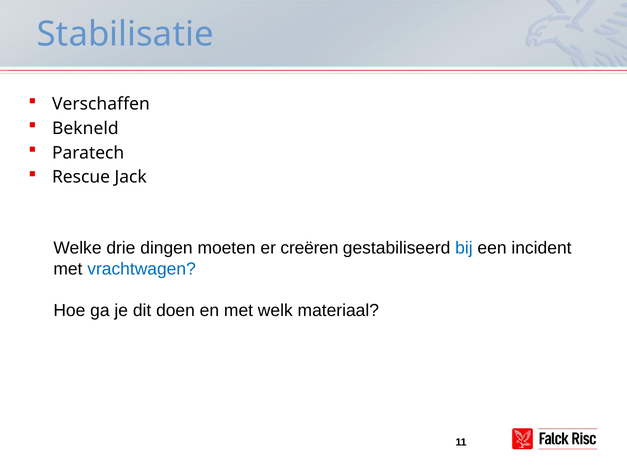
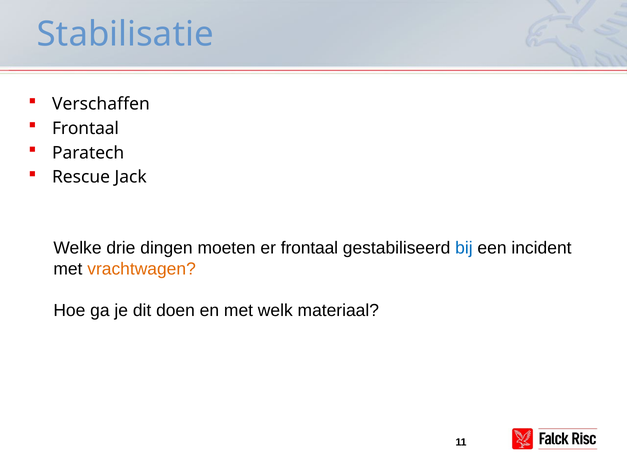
Bekneld: Bekneld -> Frontaal (85, 129)
er creëren: creëren -> frontaal (309, 248)
vrachtwagen colour: blue -> orange (142, 269)
